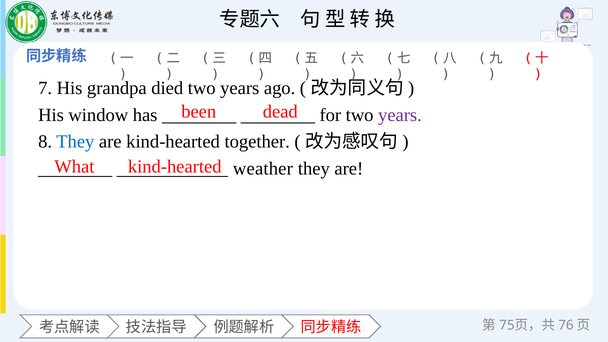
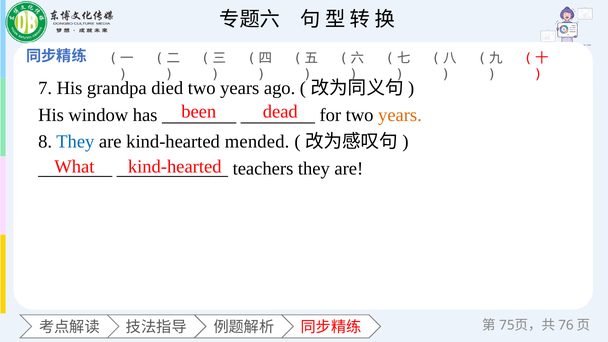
years colour: purple -> orange (400, 115)
together: together -> mended (257, 142)
weather: weather -> teachers (263, 169)
